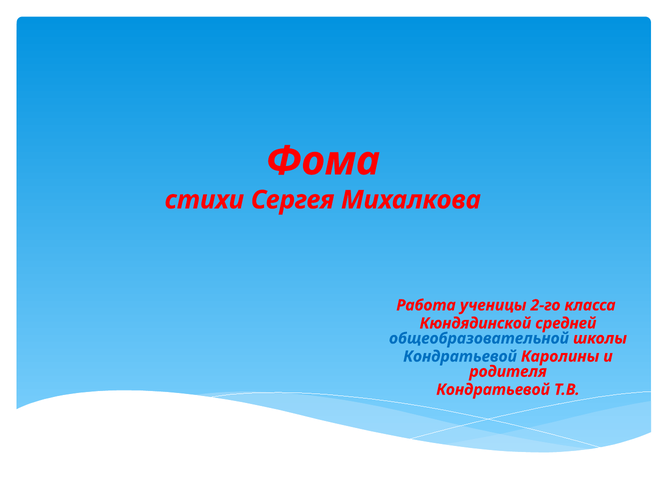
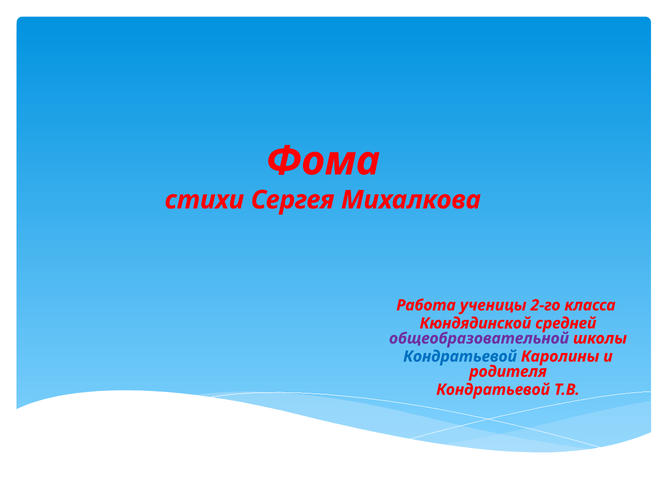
общеобразовательной colour: blue -> purple (479, 339)
